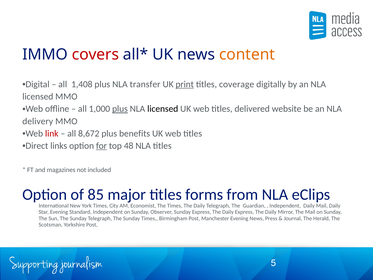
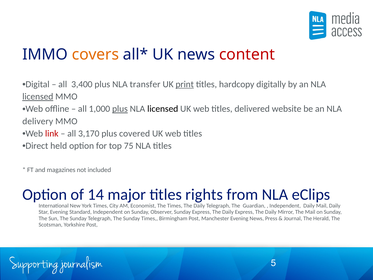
covers colour: red -> orange (95, 54)
content colour: orange -> red (247, 54)
1,408: 1,408 -> 3,400 (82, 84)
coverage: coverage -> hardcopy (237, 84)
licensed underline: none -> present (38, 97)
8,672: 8,672 -> 3,170 (89, 133)
benefits: benefits -> covered (135, 133)
links: links -> held (59, 146)
for underline: present -> none (101, 146)
48: 48 -> 75 (129, 146)
85: 85 -> 14 (96, 194)
forms: forms -> rights (204, 194)
